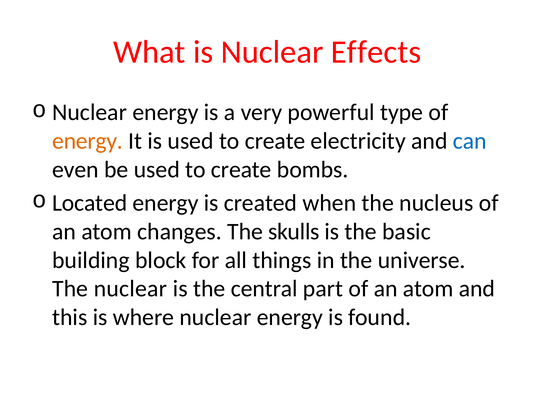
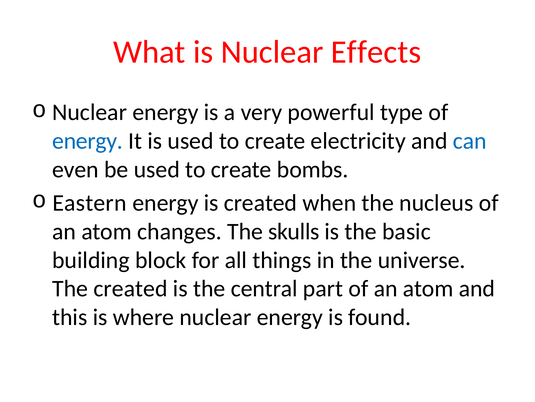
energy colour: orange -> blue (88, 141)
Located: Located -> Eastern (89, 203)
The nuclear: nuclear -> created (130, 288)
